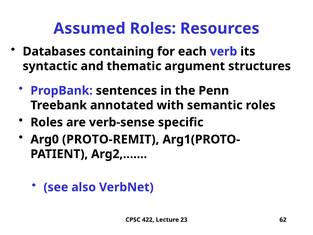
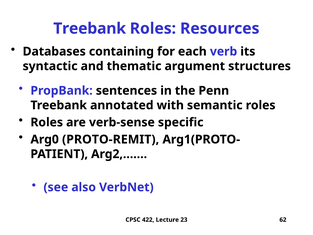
Assumed: Assumed -> Treebank (90, 28)
